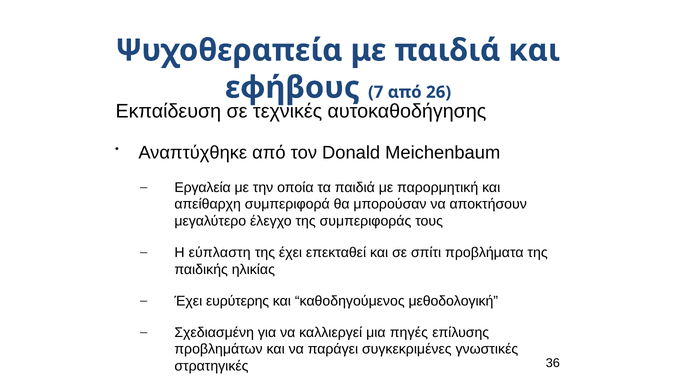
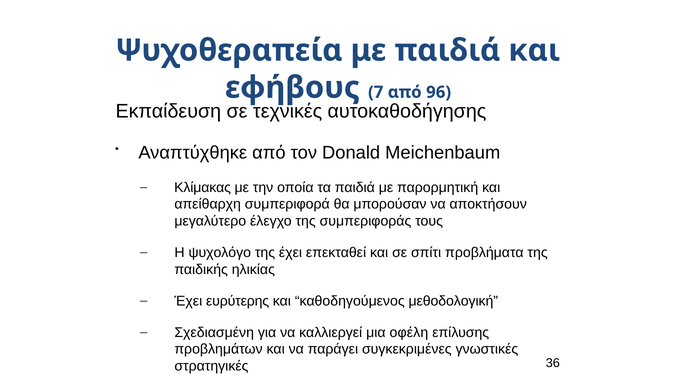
26: 26 -> 96 (439, 92)
Εργαλεία: Εργαλεία -> Κλίμακας (203, 188)
εύπλαστη: εύπλαστη -> ψυχολόγο (220, 253)
πηγές: πηγές -> οφέλη (409, 333)
